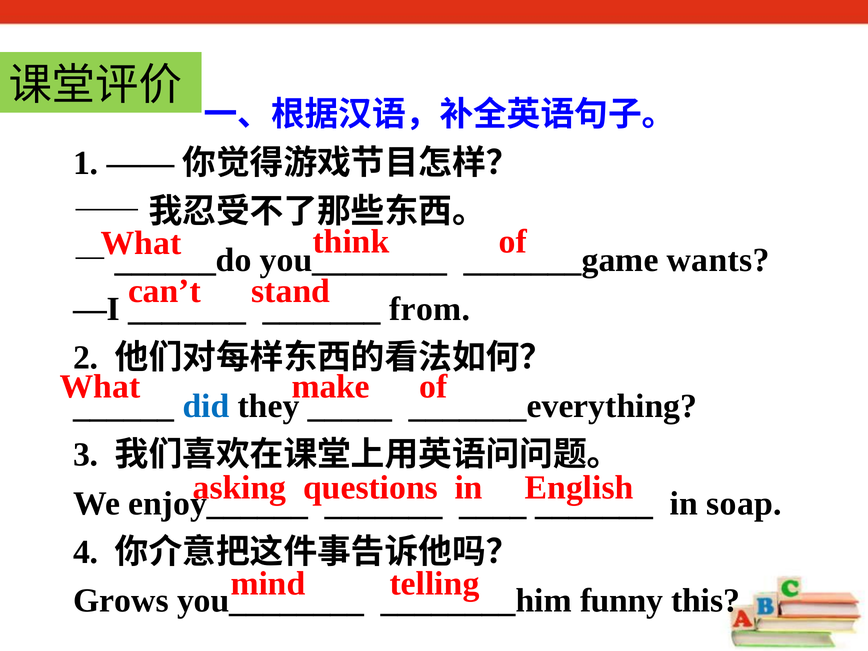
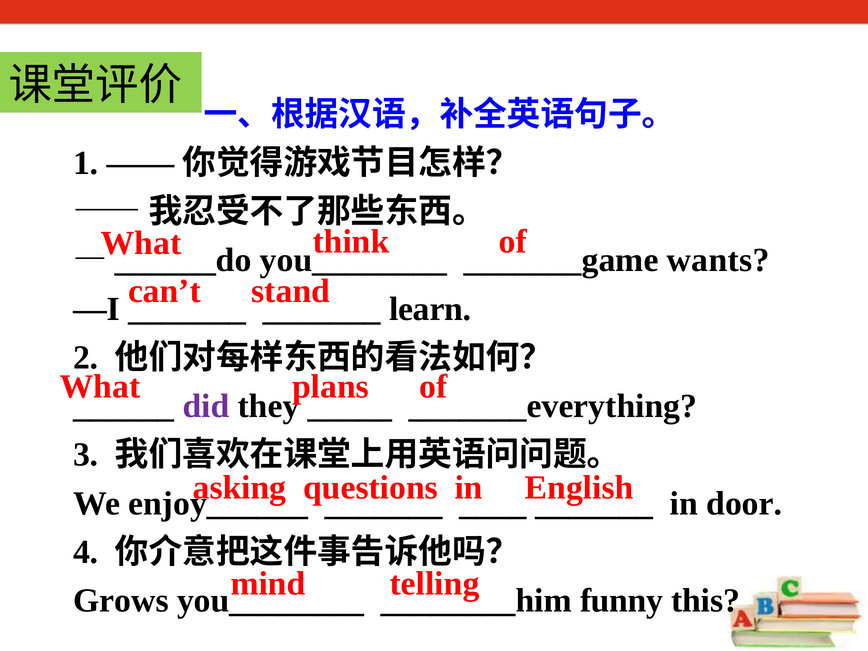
from: from -> learn (430, 309)
make: make -> plans (331, 387)
did colour: blue -> purple (206, 406)
soap: soap -> door (744, 503)
